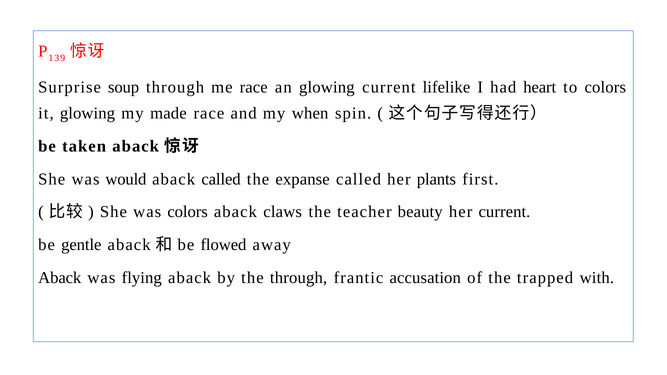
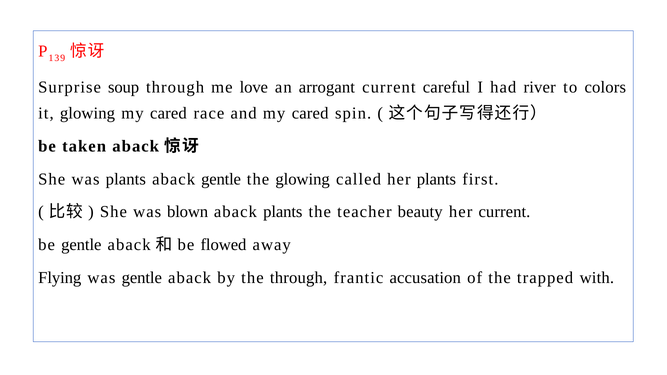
me race: race -> love (254, 87)
an glowing: glowing -> arrogant (327, 87)
lifelike: lifelike -> careful (446, 87)
heart: heart -> river (540, 87)
made: made -> cared (168, 113)
and my when: when -> cared (310, 113)
was would: would -> plants (126, 179)
aback called: called -> gentle (221, 179)
the expanse: expanse -> glowing (303, 179)
was colors: colors -> blown (188, 212)
aback claws: claws -> plants (283, 212)
Aback: Aback -> Flying (60, 278)
was flying: flying -> gentle (142, 278)
